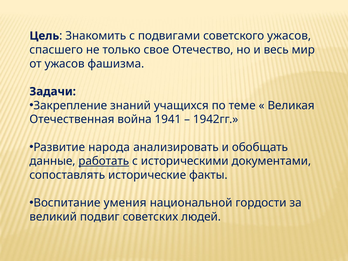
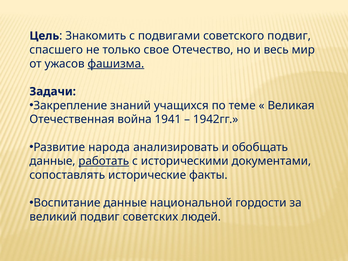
советского ужасов: ужасов -> подвиг (289, 36)
фашизма underline: none -> present (116, 64)
Воспитание умения: умения -> данные (125, 203)
